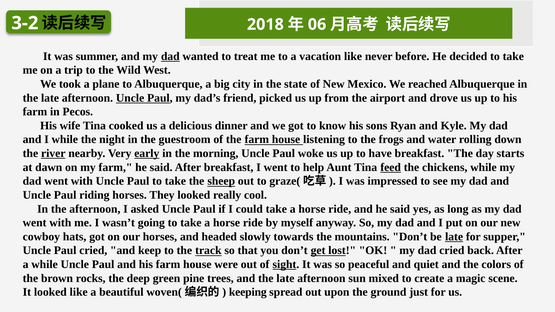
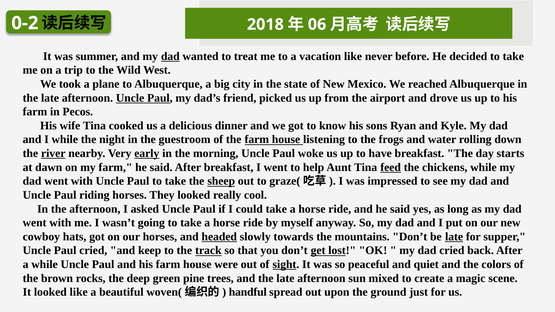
3-2: 3-2 -> 0-2 (25, 23)
headed underline: none -> present (219, 237)
keeping: keeping -> handful (248, 292)
